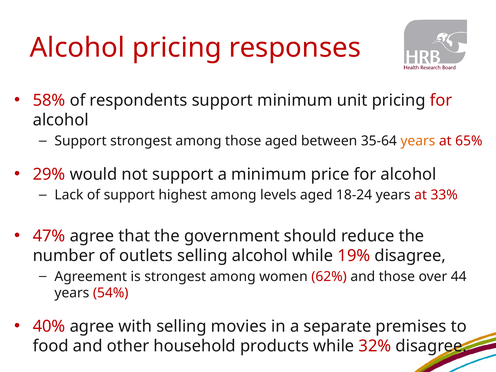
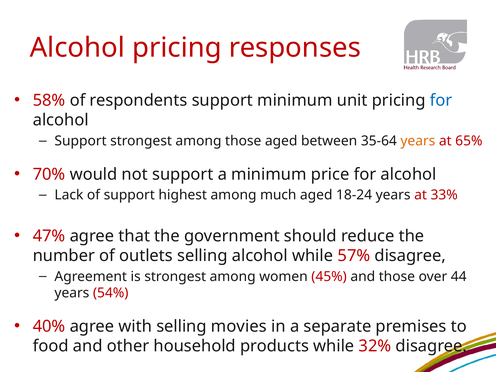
for colour: red -> blue (441, 100)
29%: 29% -> 70% (49, 174)
levels: levels -> much (278, 195)
19%: 19% -> 57% (354, 256)
62%: 62% -> 45% (329, 277)
